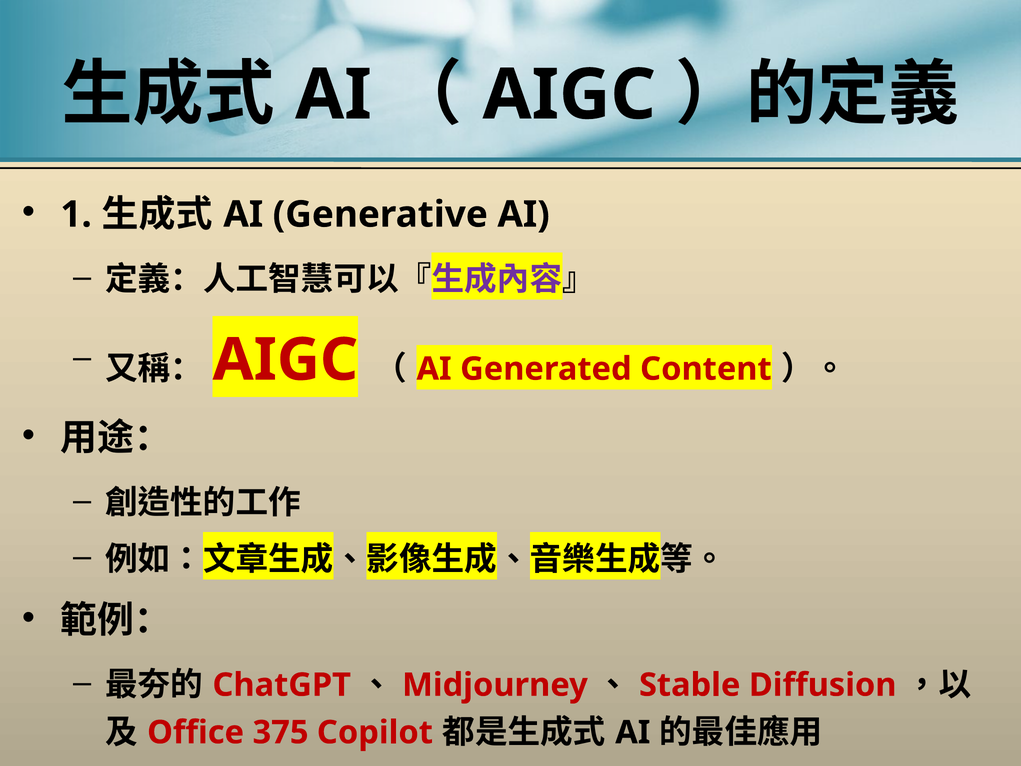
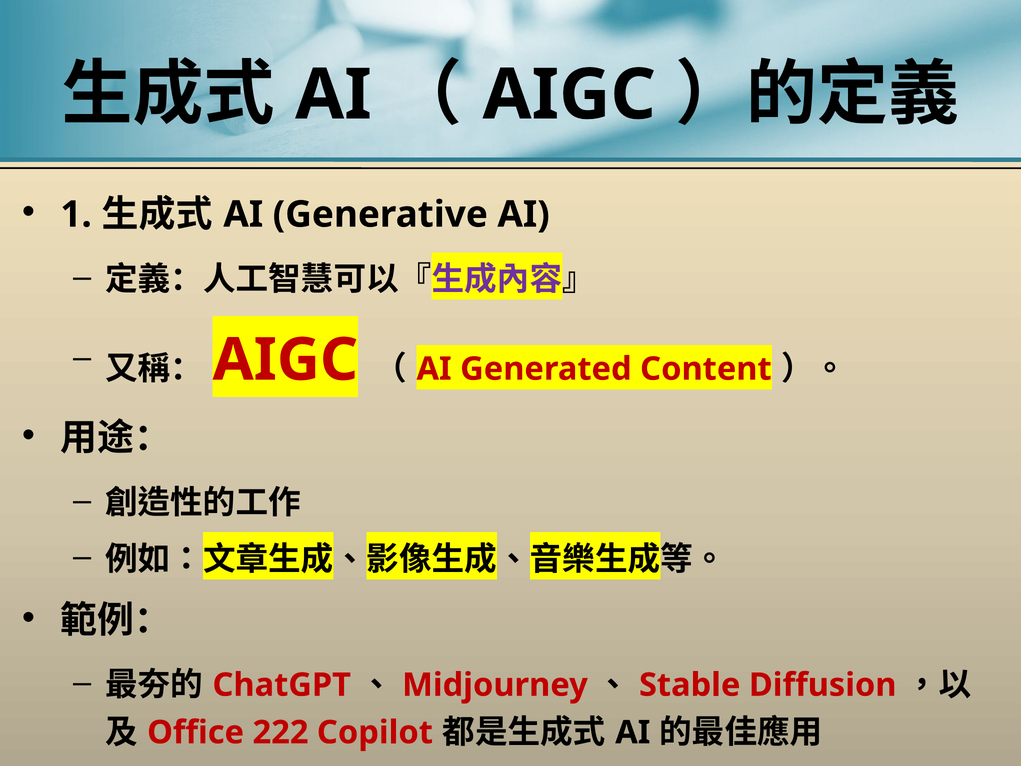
375: 375 -> 222 (281, 732)
